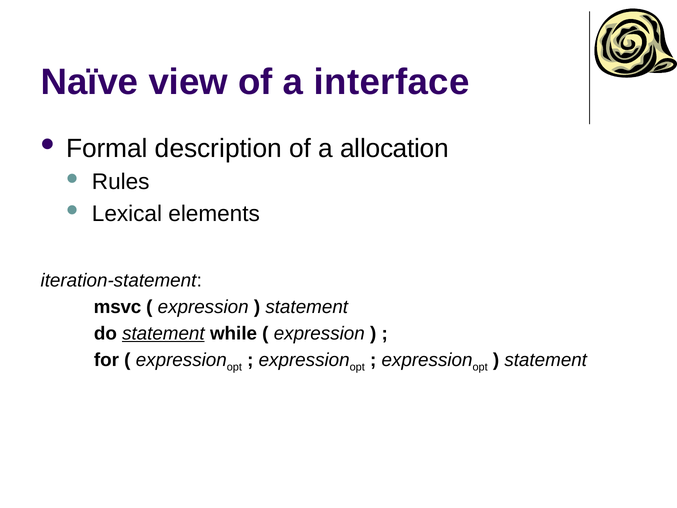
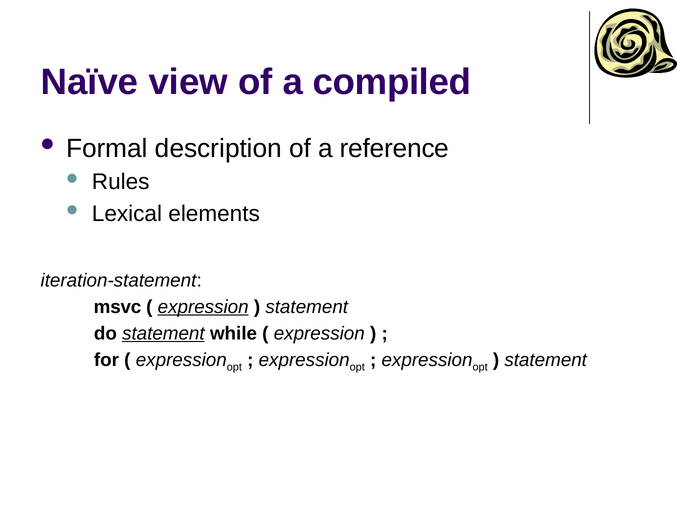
interface: interface -> compiled (392, 82)
allocation: allocation -> reference (395, 148)
expression underline: none -> present (203, 307)
